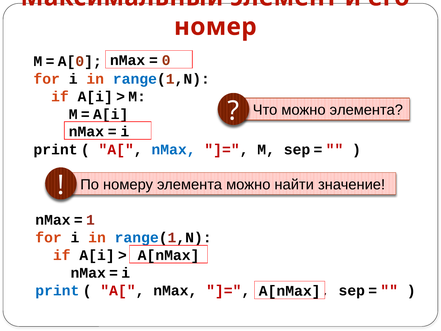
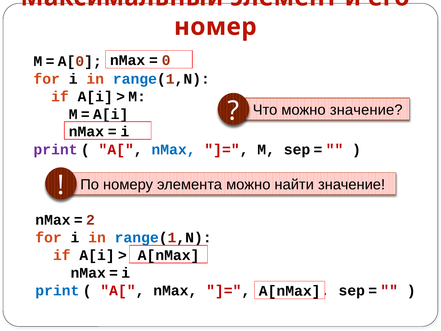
можно элемента: элемента -> значение (366, 110)
print colour: black -> purple (56, 150)
1: 1 -> 2 (90, 220)
